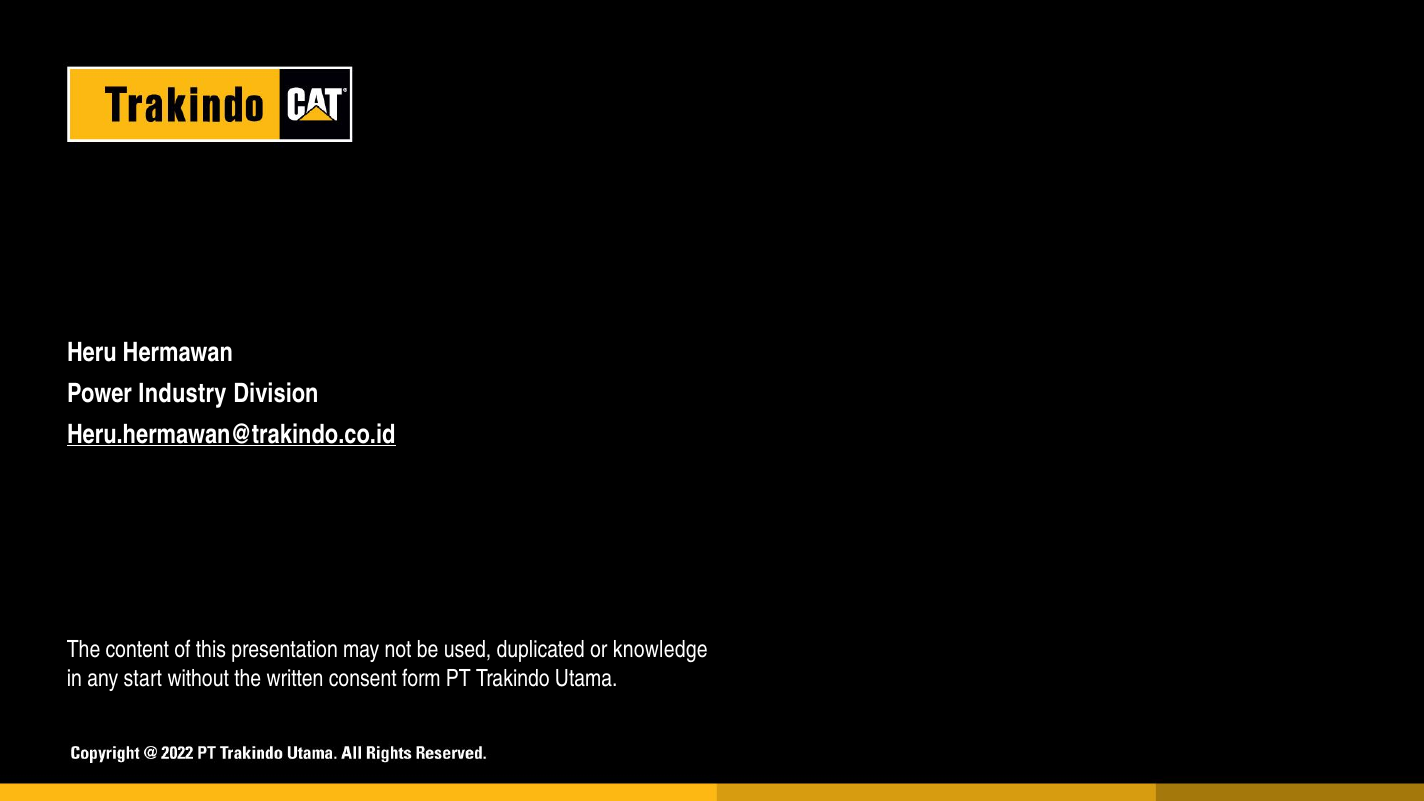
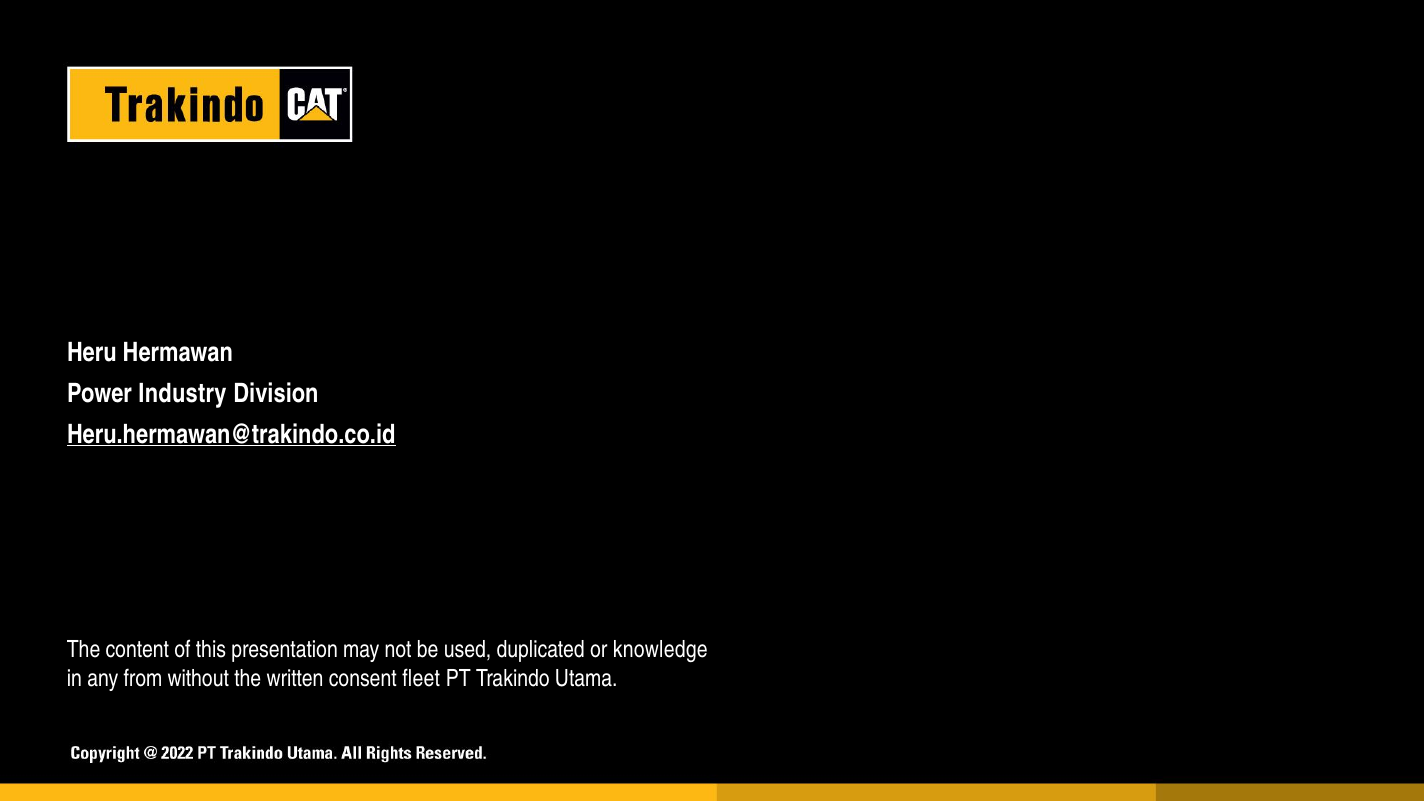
any start: start -> from (143, 678)
consent form: form -> fleet (421, 678)
